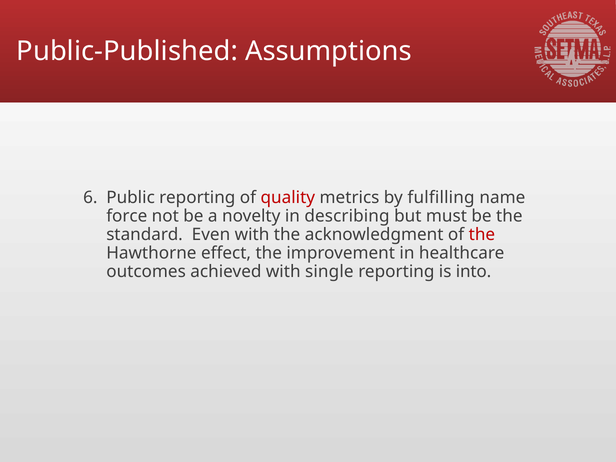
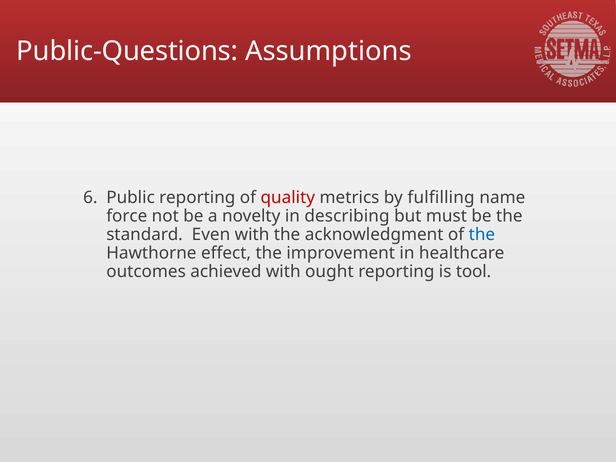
Public-Published: Public-Published -> Public-Questions (127, 51)
the colour: red -> blue (482, 234)
single: single -> ought (329, 271)
into: into -> tool (474, 271)
